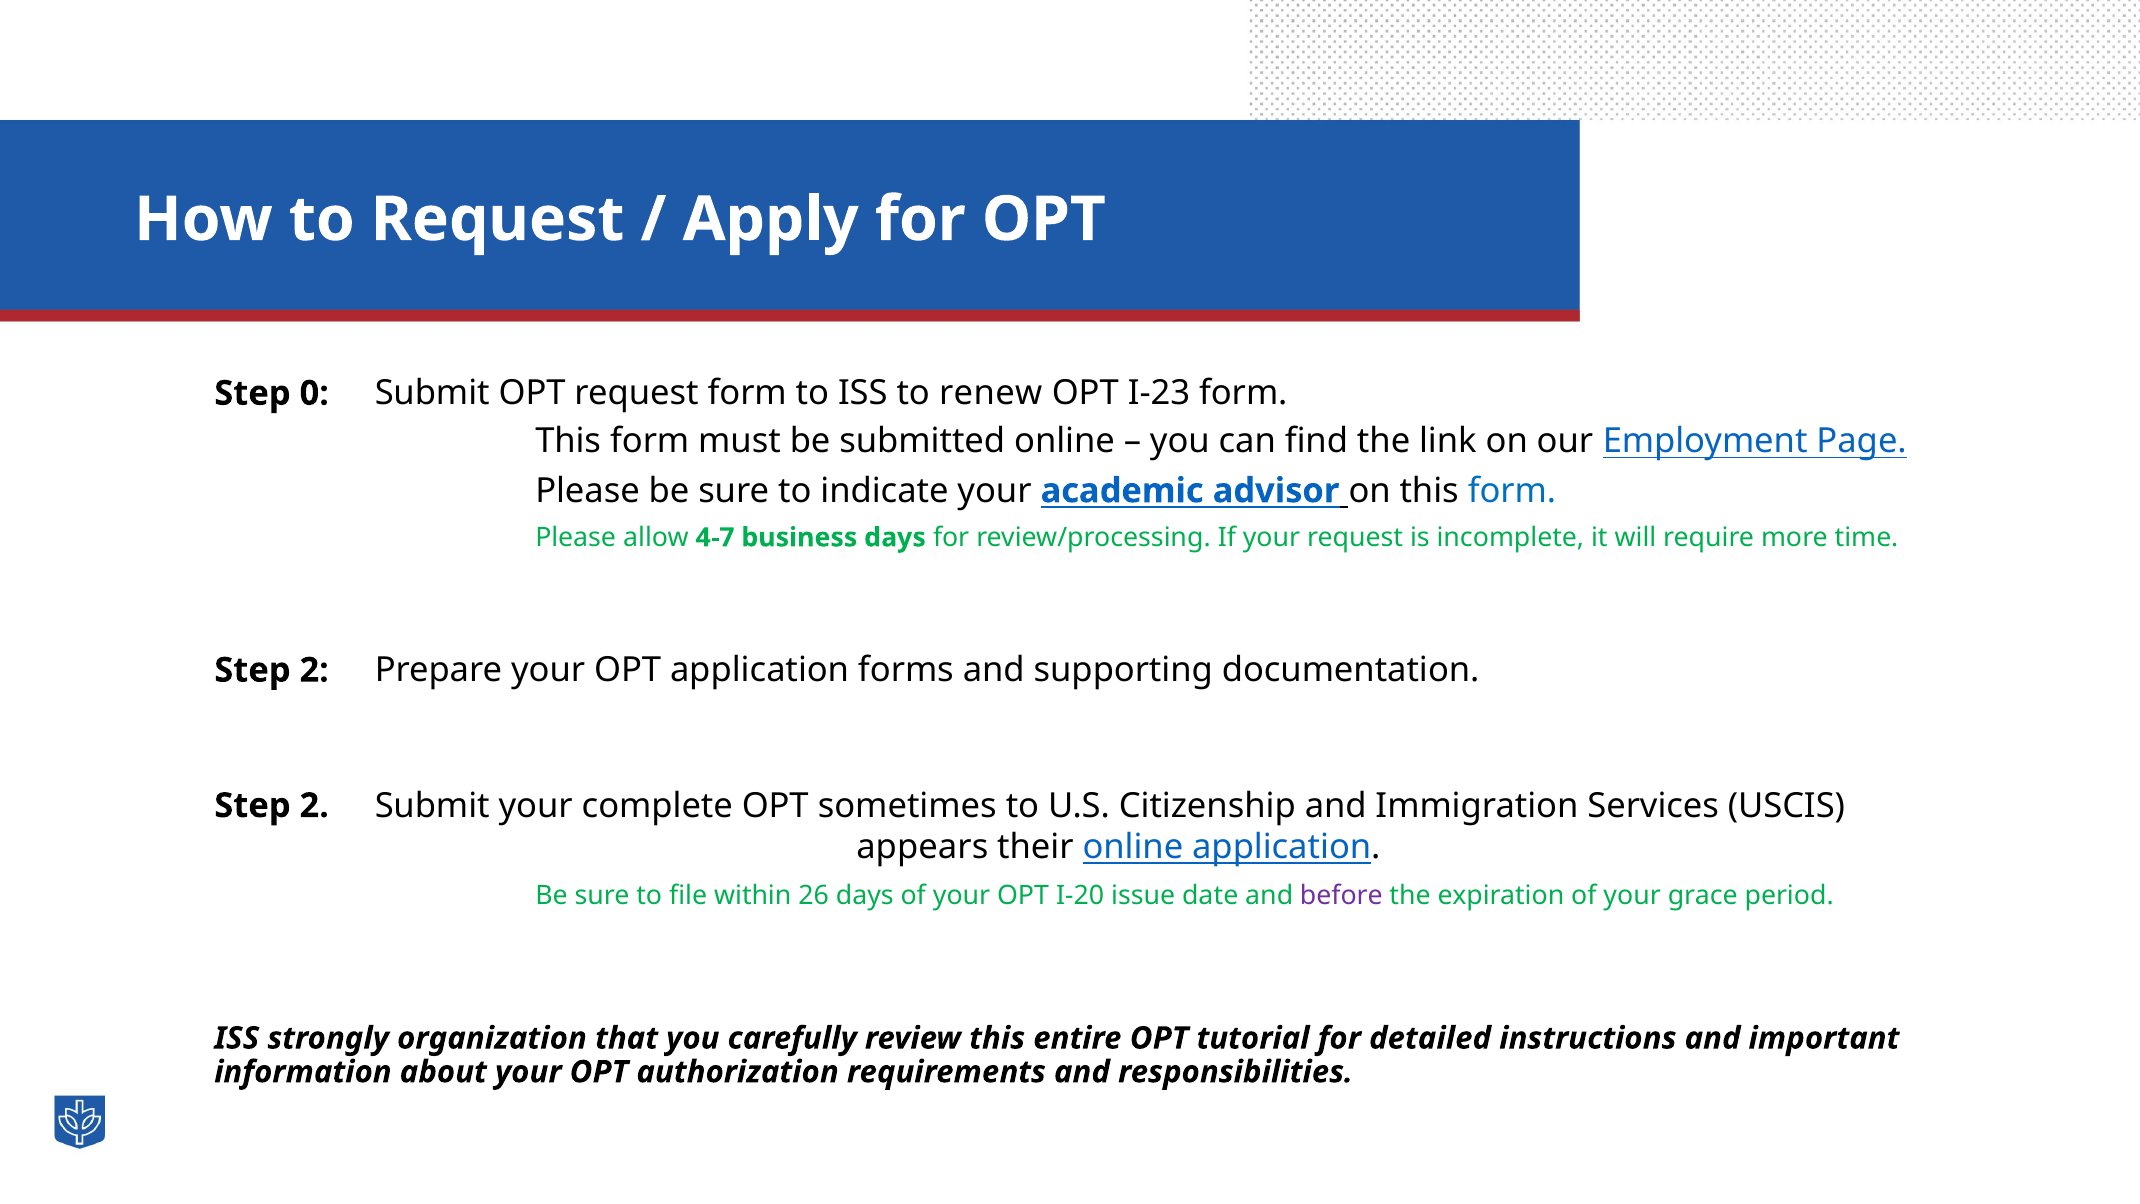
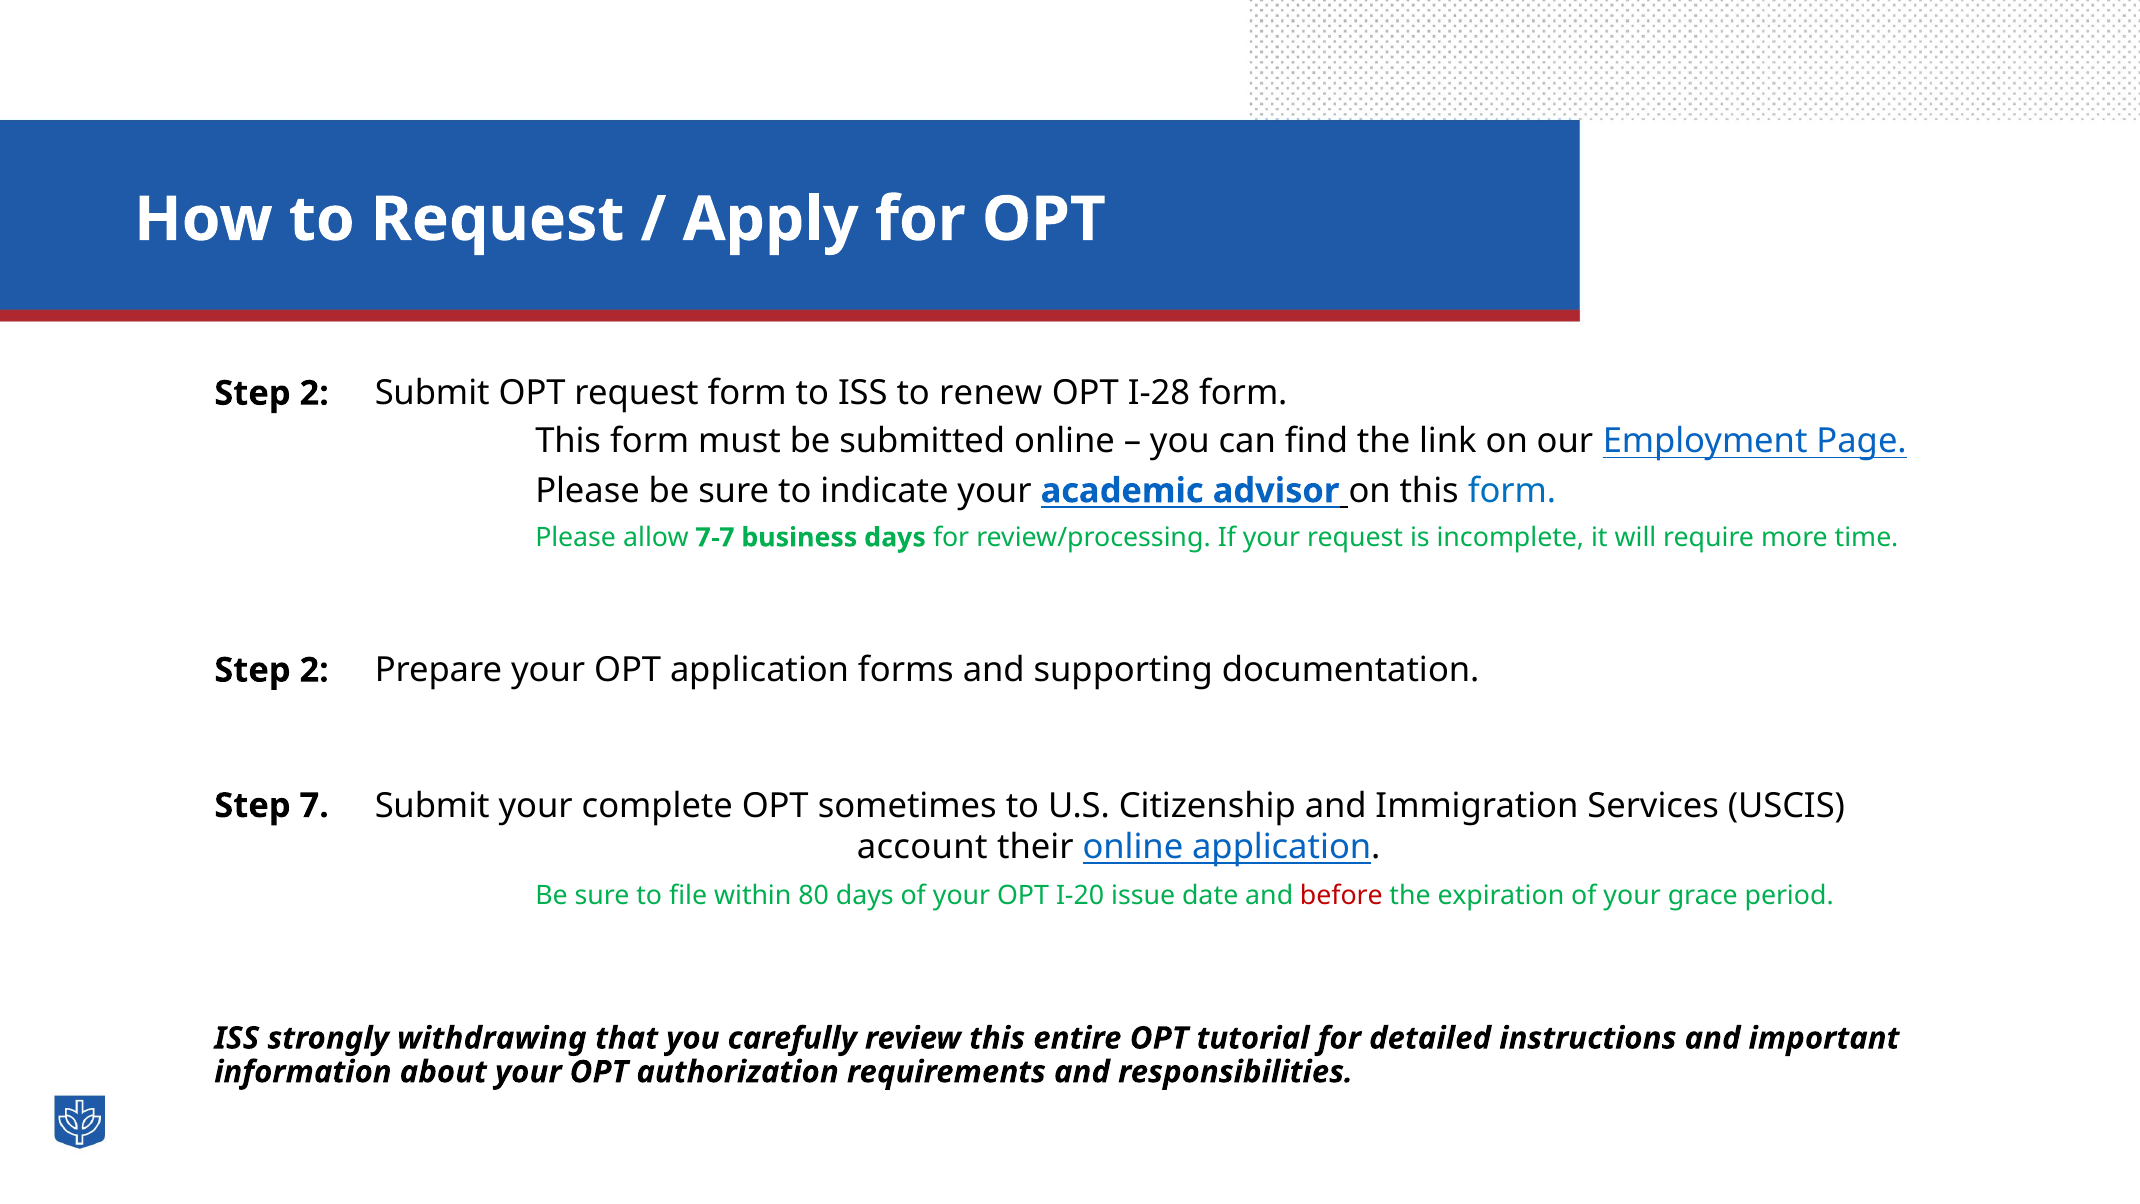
0: 0 -> 2 (314, 393)
I-23: I-23 -> I-28 (1159, 393)
4-7: 4-7 -> 7-7 (715, 537)
2: 2 -> 7 (314, 805)
appears: appears -> account (922, 847)
26: 26 -> 80 (814, 896)
before colour: purple -> red (1341, 896)
organization: organization -> withdrawing (492, 1038)
